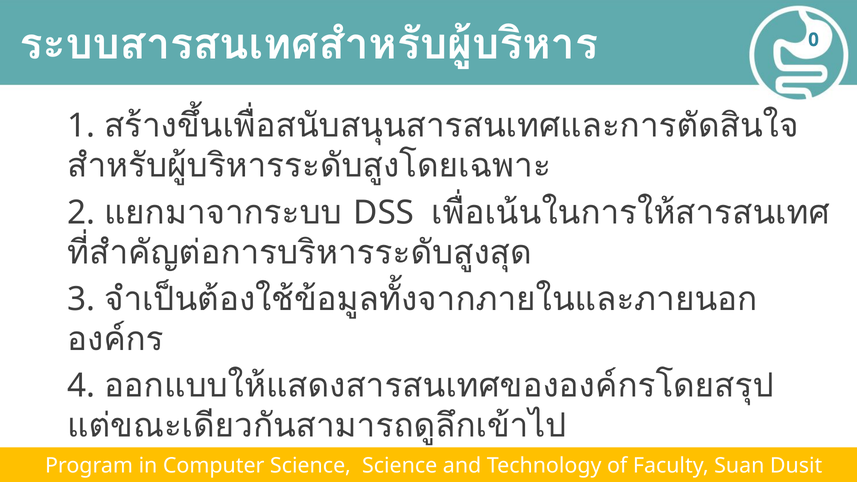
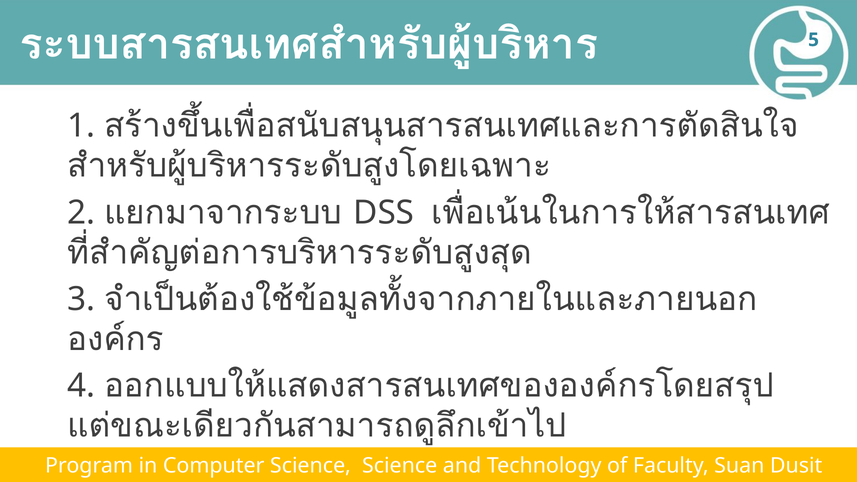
0: 0 -> 5 (814, 40)
